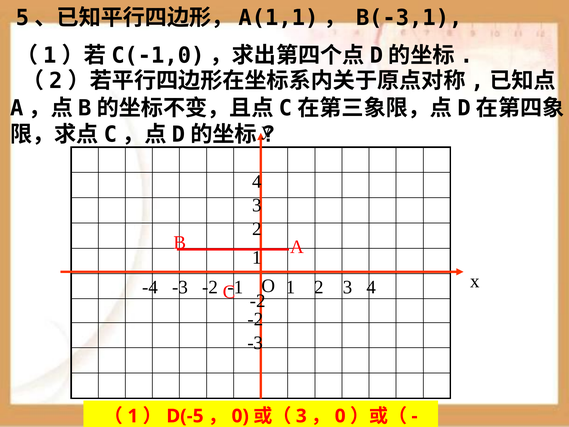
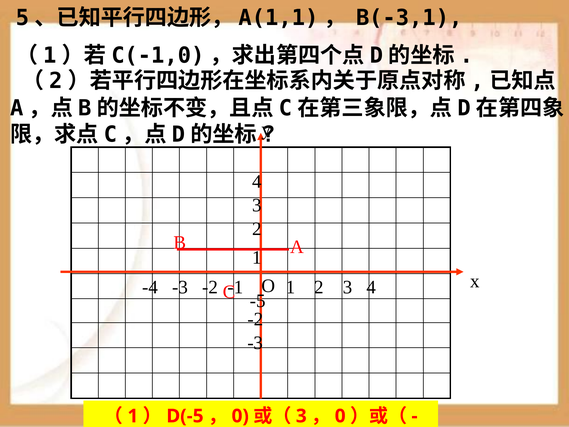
-2: -2 -> -5 (258, 301)
